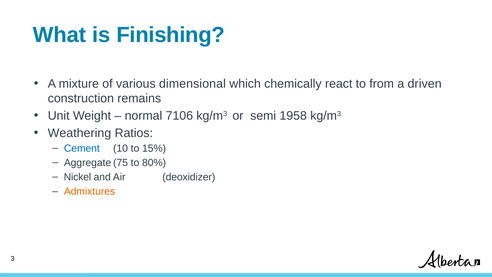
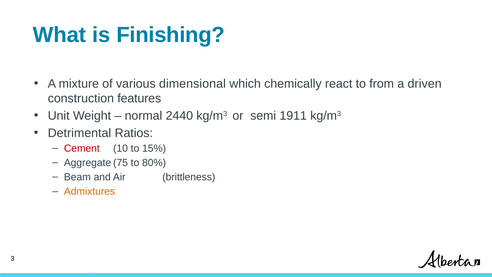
remains: remains -> features (139, 98)
7106: 7106 -> 2440 (179, 116)
1958: 1958 -> 1911 (293, 116)
Weathering: Weathering -> Detrimental (80, 133)
Cement colour: blue -> red (82, 148)
Nickel: Nickel -> Beam (77, 177)
deoxidizer: deoxidizer -> brittleness (189, 177)
